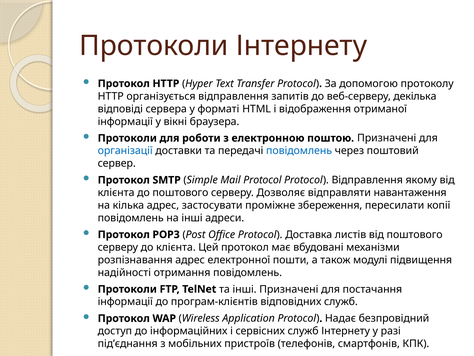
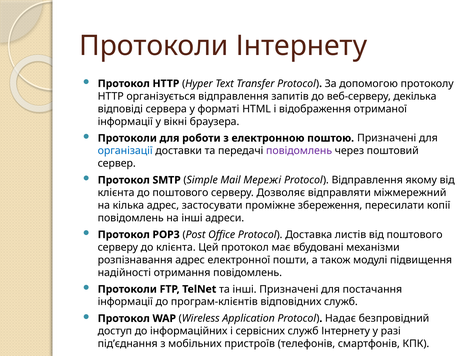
повідомлень colour: blue -> purple (299, 151)
Mail Protocol: Protocol -> Мережі (262, 180)
навантаження: навантаження -> міжмережний (410, 192)
